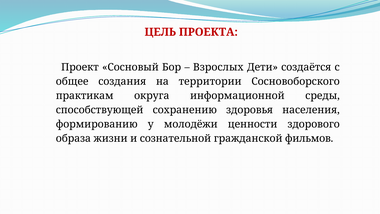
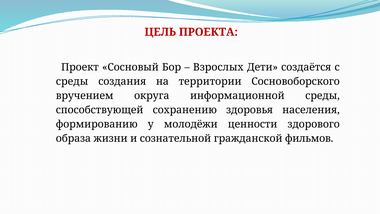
общее: общее -> среды (72, 81)
практикам: практикам -> вручением (85, 96)
